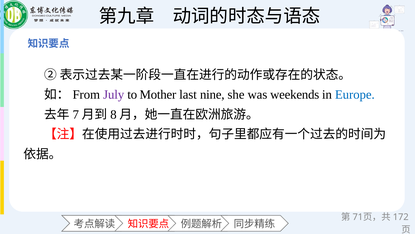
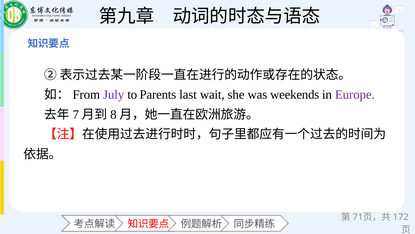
Mother: Mother -> Parents (158, 95)
nine: nine -> wait (212, 95)
Europe colour: blue -> purple (355, 95)
